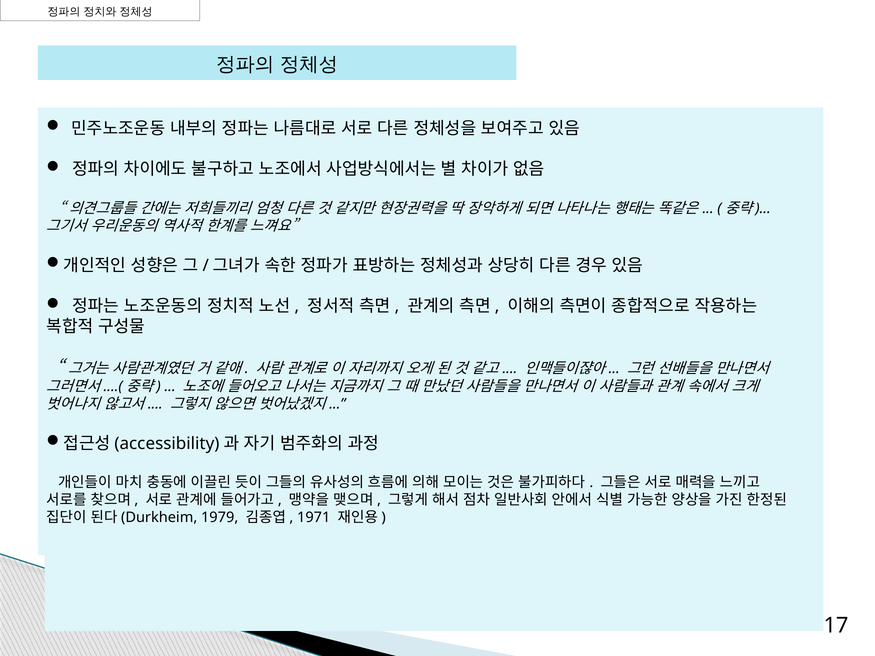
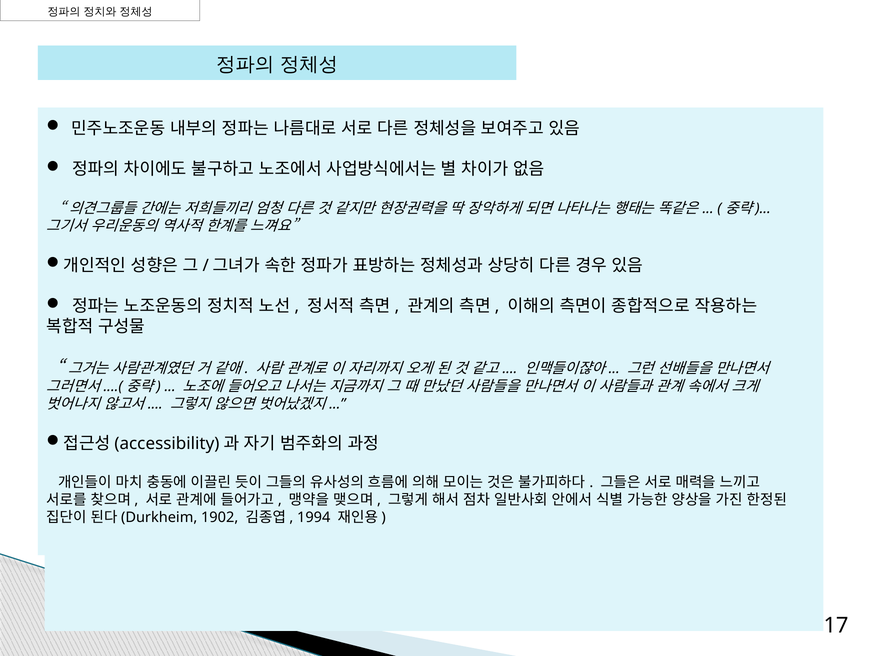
1979: 1979 -> 1902 (220, 518)
1971: 1971 -> 1994 (314, 518)
